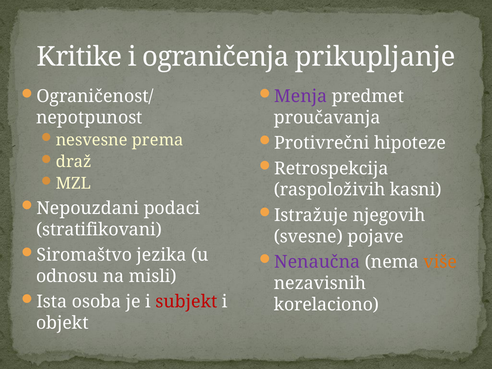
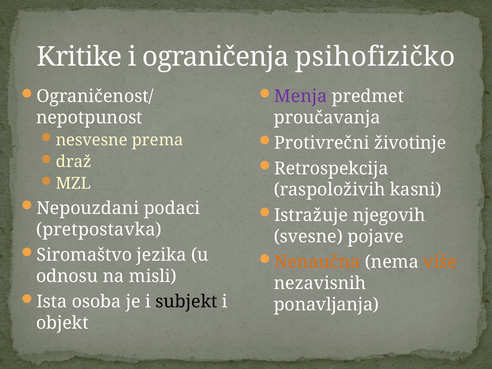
prikupljanje: prikupljanje -> psihofizičko (375, 57)
hipoteze: hipoteze -> životinje (410, 143)
stratifikovani: stratifikovani -> pretpostavka (99, 230)
Nenaučna colour: purple -> orange (317, 262)
subjekt colour: red -> black (186, 302)
korelaciono: korelaciono -> ponavljanja (326, 305)
